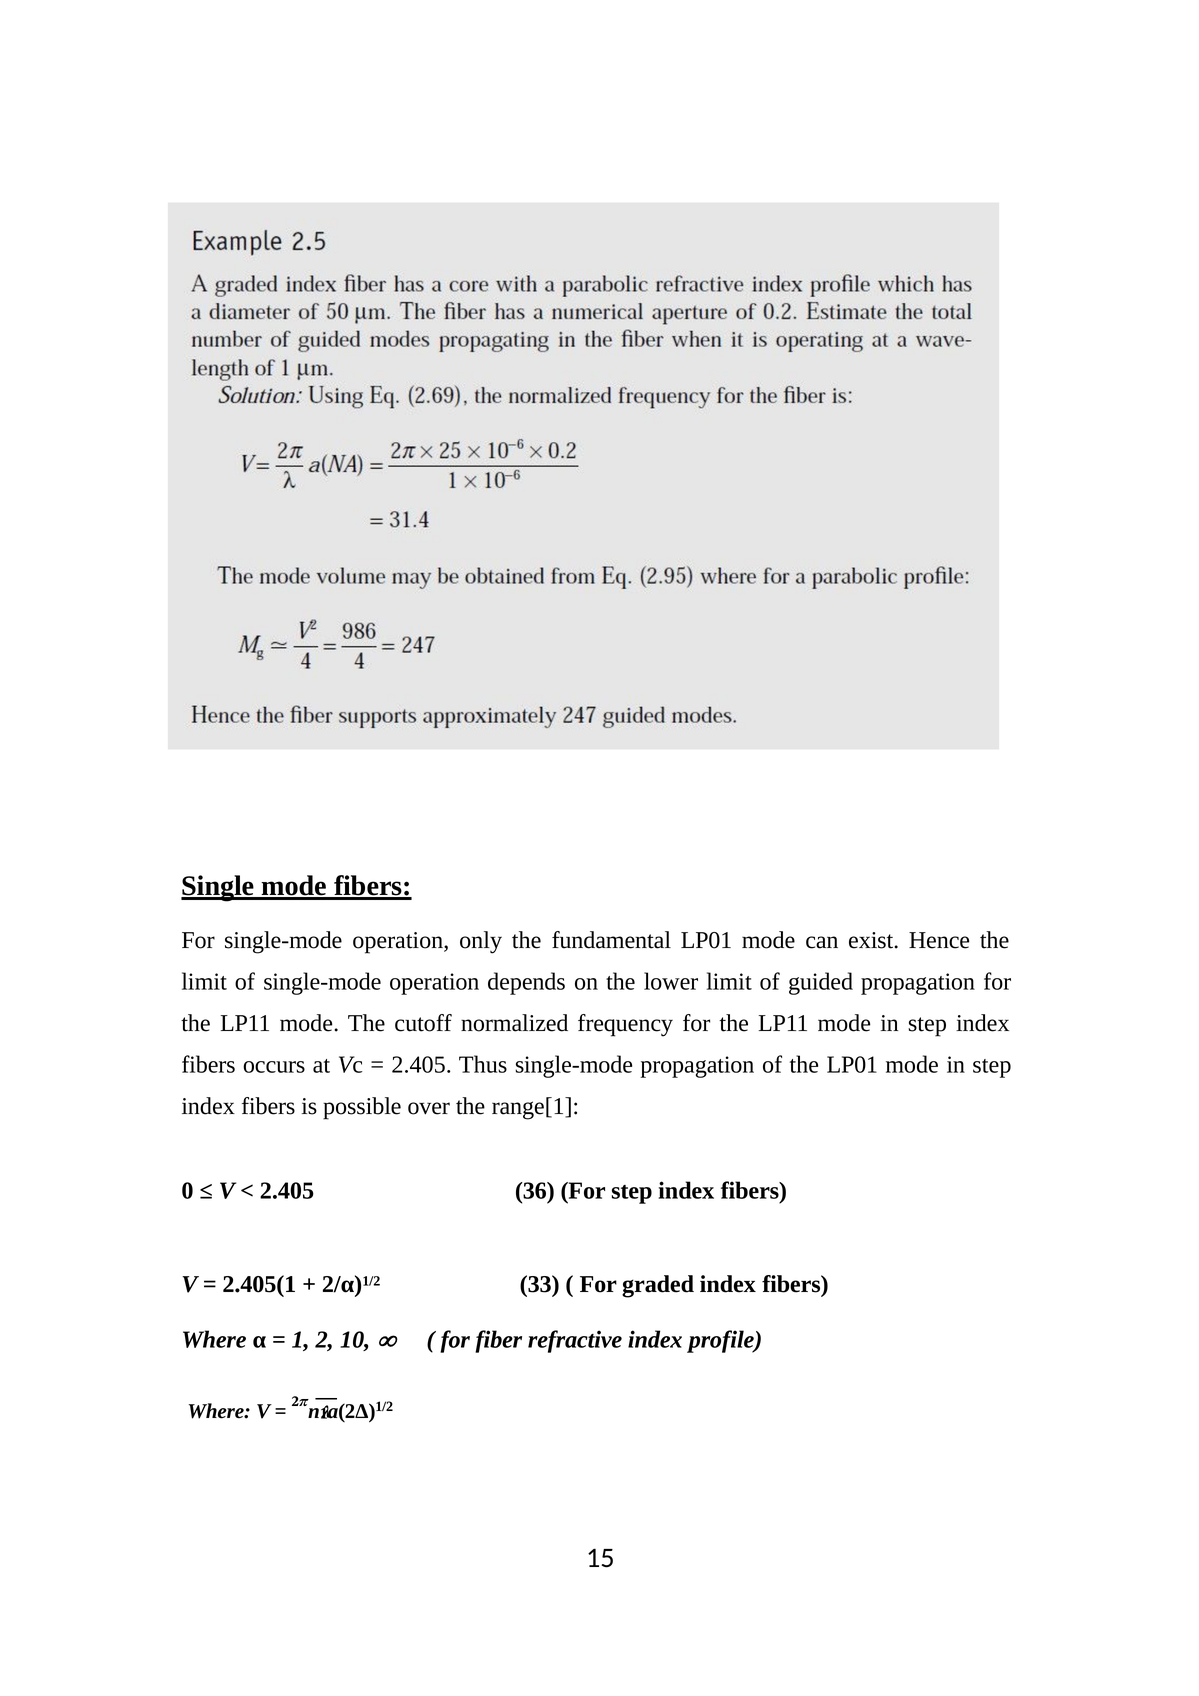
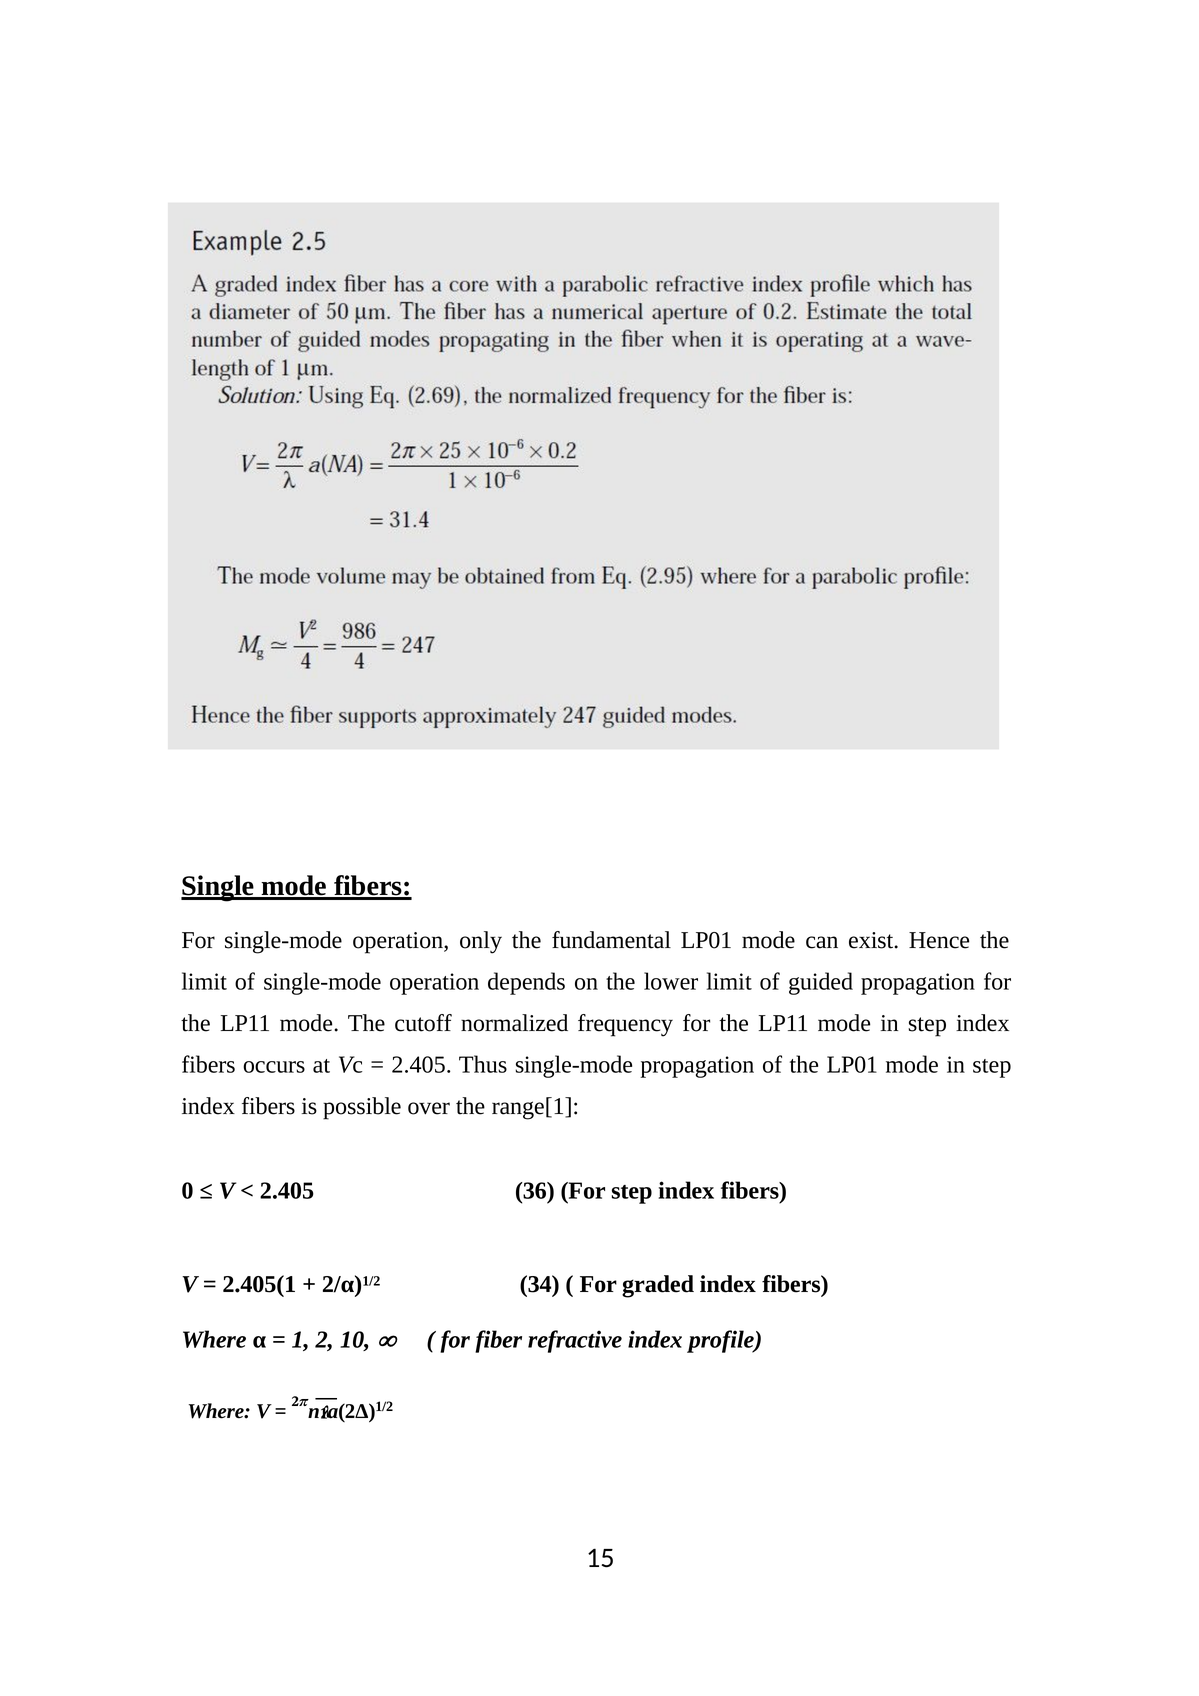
33: 33 -> 34 (540, 1285)
